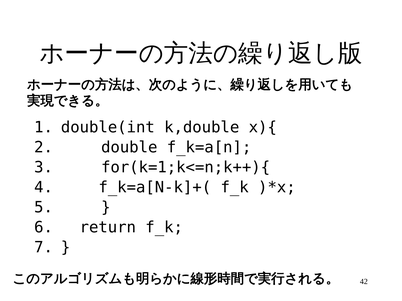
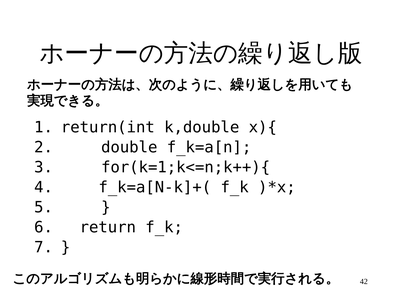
double(int: double(int -> return(int (108, 128)
